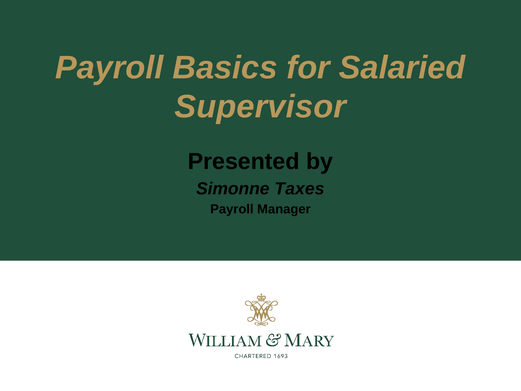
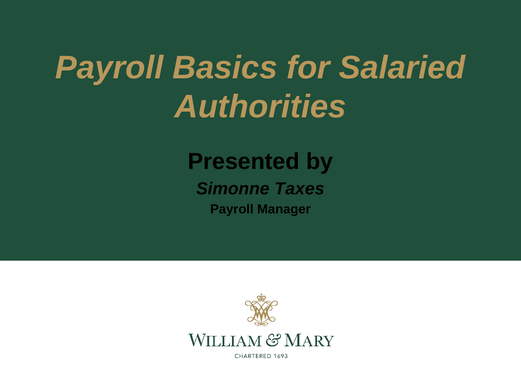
Supervisor: Supervisor -> Authorities (260, 107)
